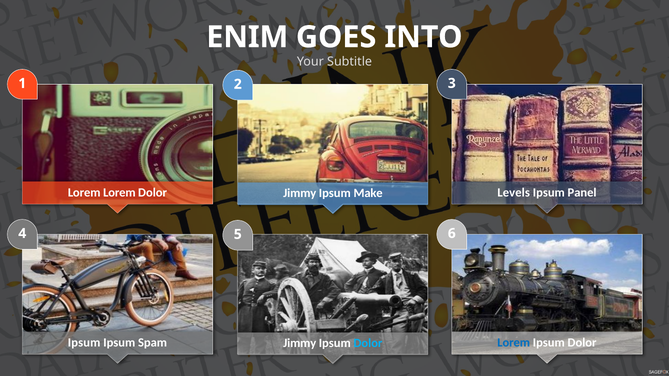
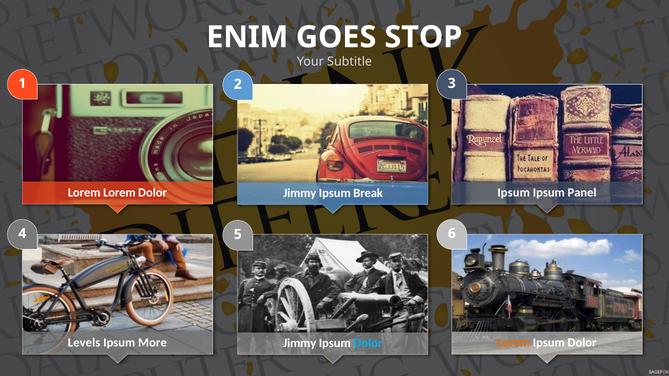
INTO: INTO -> STOP (423, 37)
Levels: Levels -> Ipsum (514, 193)
Make: Make -> Break (368, 193)
Ipsum: Ipsum -> Levels (84, 343)
Spam: Spam -> More (152, 343)
Lorem colour: blue -> orange (514, 343)
